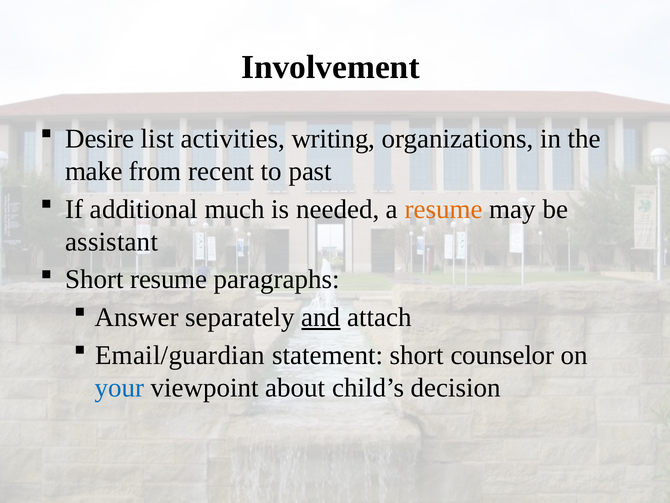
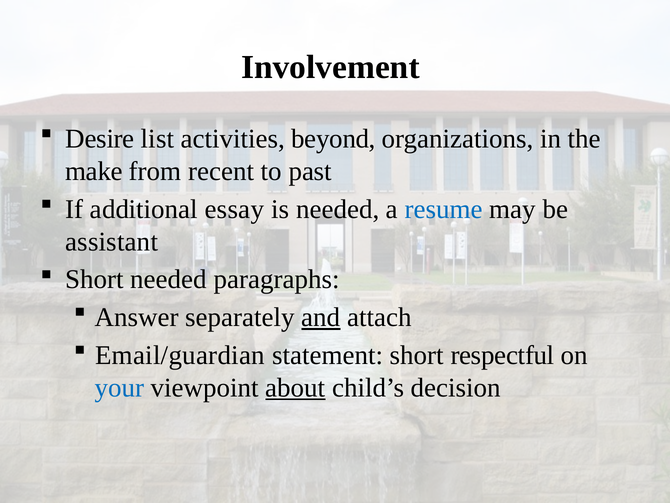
writing: writing -> beyond (333, 139)
much: much -> essay (234, 209)
resume colour: orange -> blue (444, 209)
Short resume: resume -> needed (169, 279)
counselor: counselor -> respectful (502, 355)
about underline: none -> present (295, 387)
